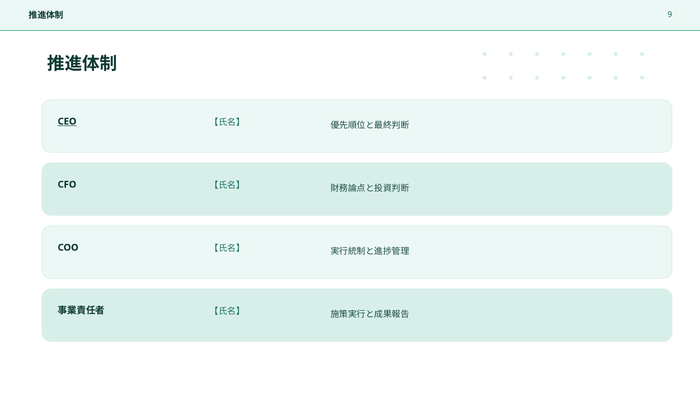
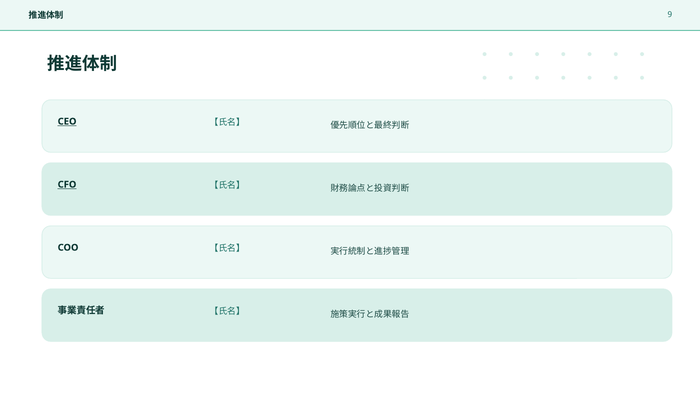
CFO underline: none -> present (67, 184)
